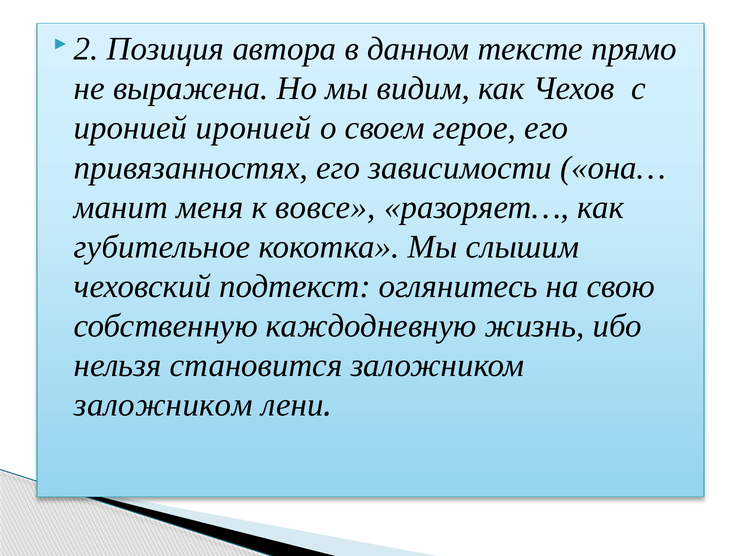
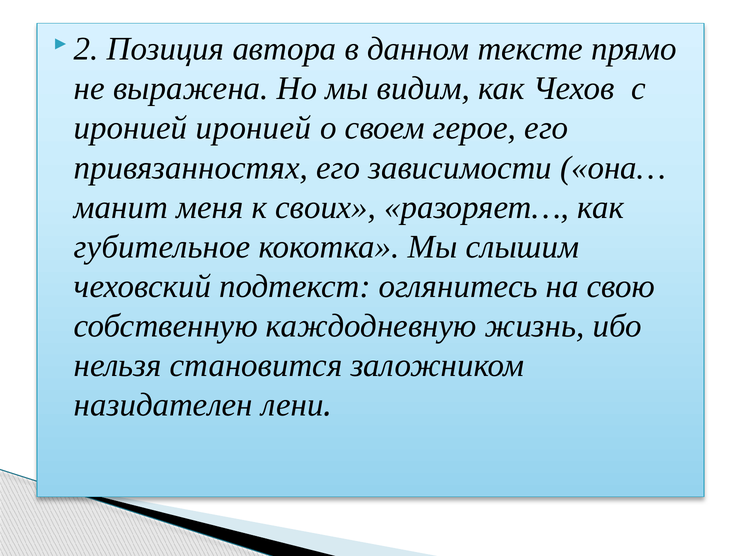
вовсе: вовсе -> своих (326, 207)
заложником: заложником -> назидателен (163, 405)
